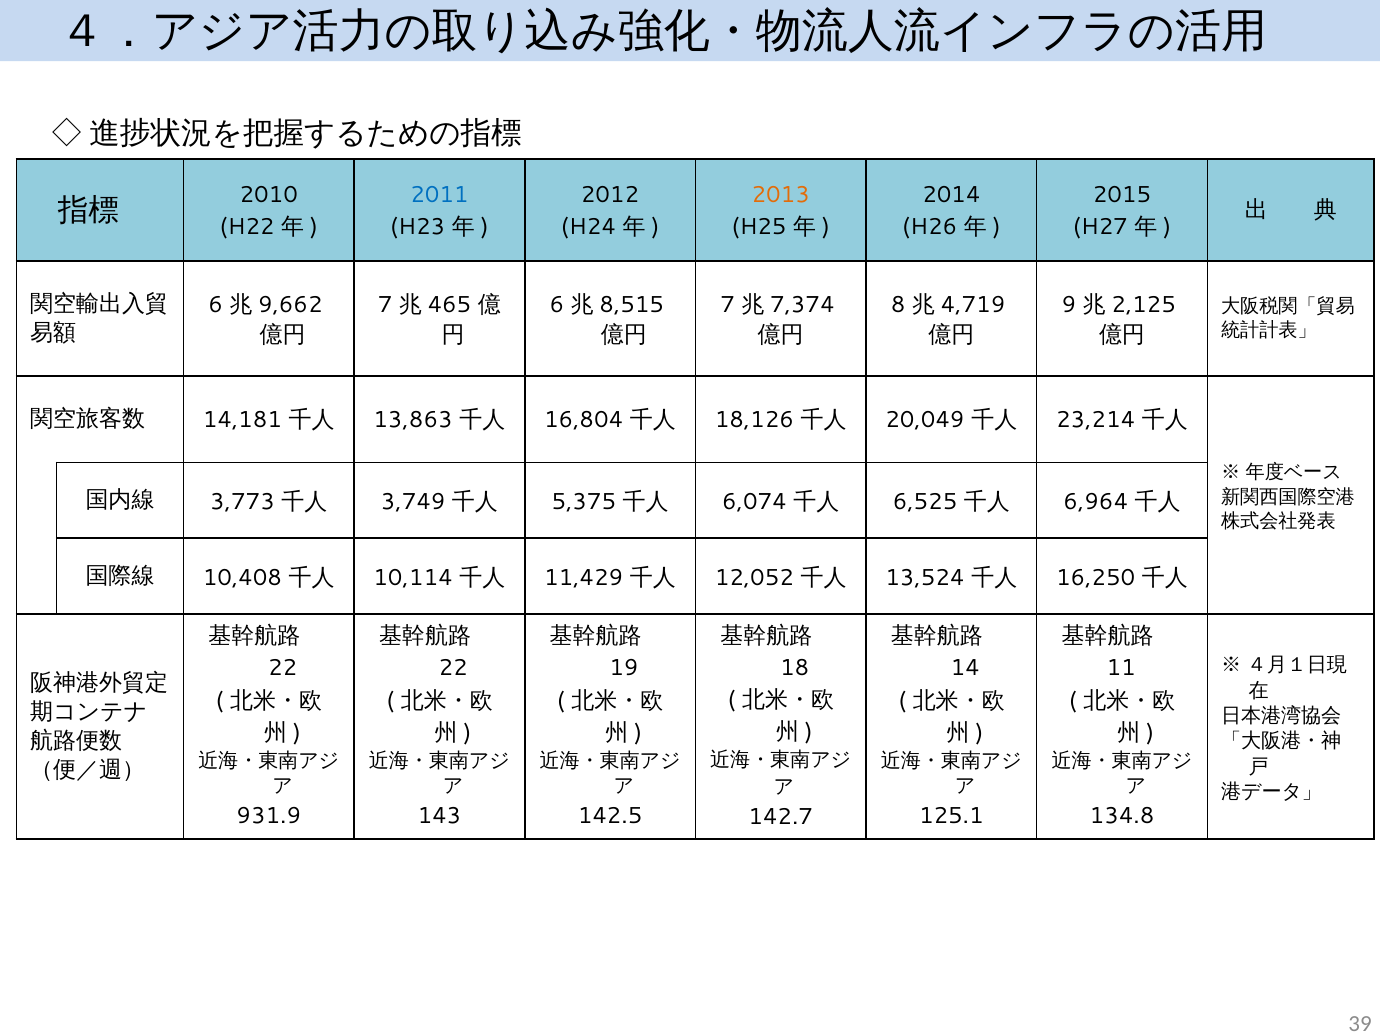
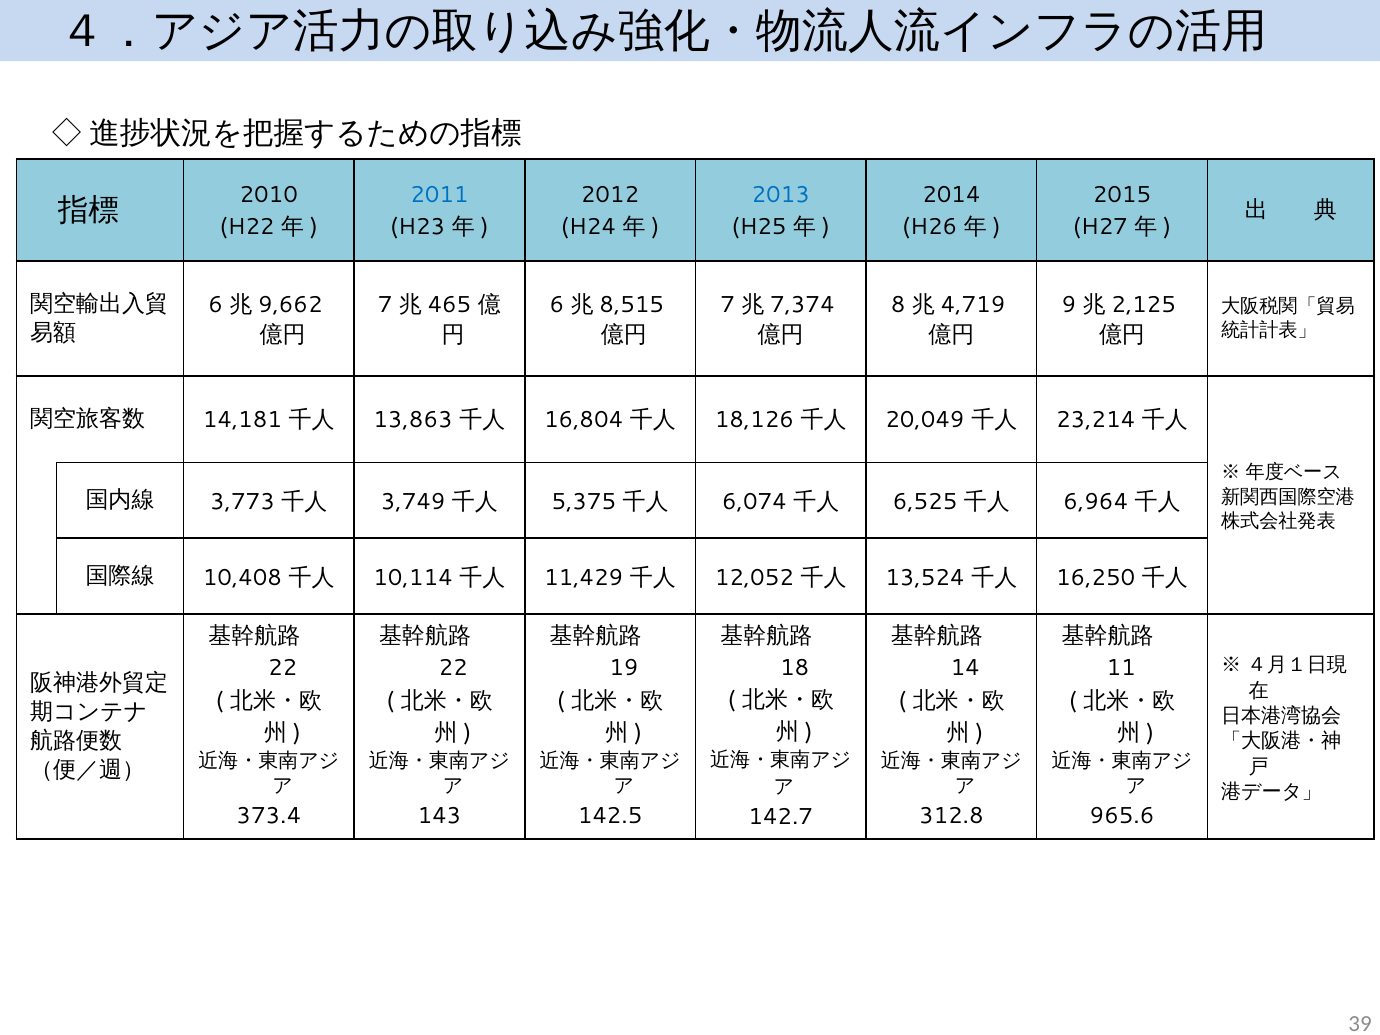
2013 colour: orange -> blue (781, 195)
931.9: 931.9 -> 373.4 (269, 816)
125.1: 125.1 -> 312.8 (951, 816)
134.8: 134.8 -> 965.6 (1122, 816)
